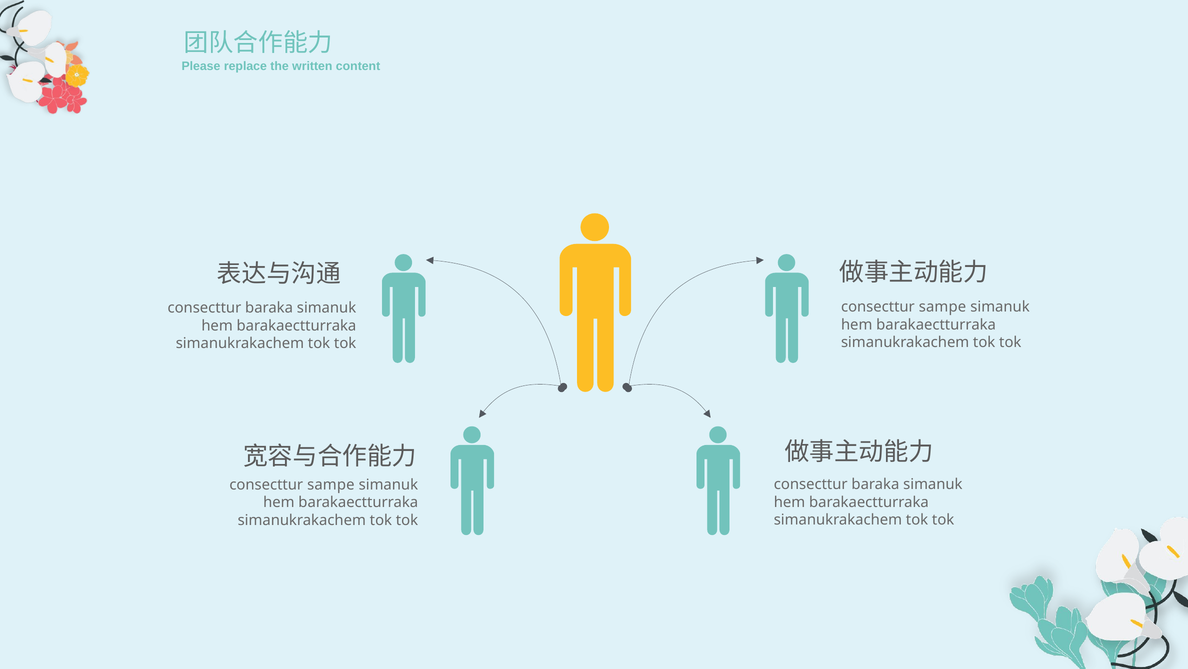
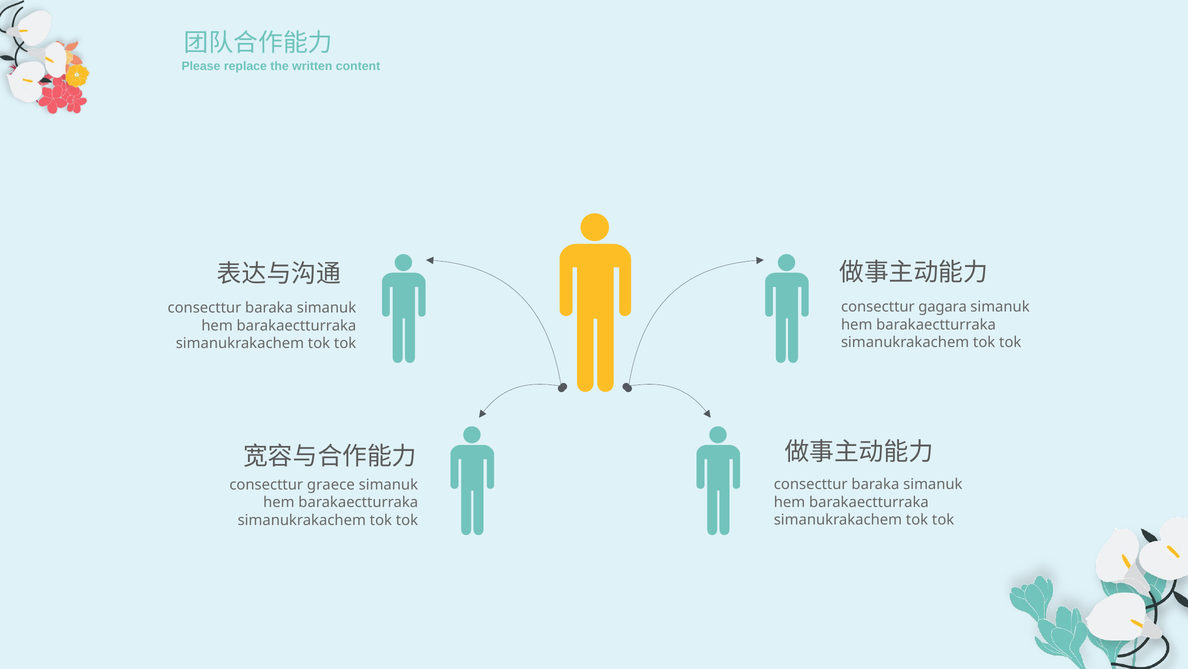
sampe: sampe -> gagara (943, 306)
sampe: sampe -> graece (331, 484)
